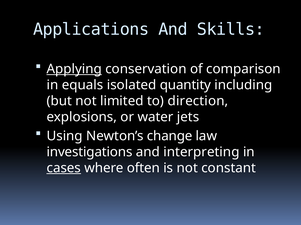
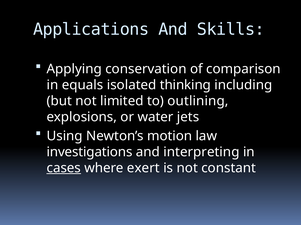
Applying underline: present -> none (74, 69)
quantity: quantity -> thinking (185, 85)
direction: direction -> outlining (198, 101)
change: change -> motion (170, 136)
often: often -> exert (143, 169)
